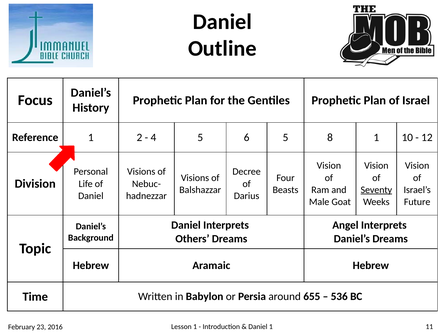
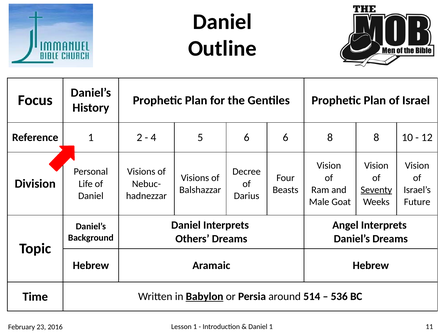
6 5: 5 -> 6 (286, 137)
8 1: 1 -> 8 (376, 137)
Babylon underline: none -> present (205, 296)
655: 655 -> 514 (312, 296)
